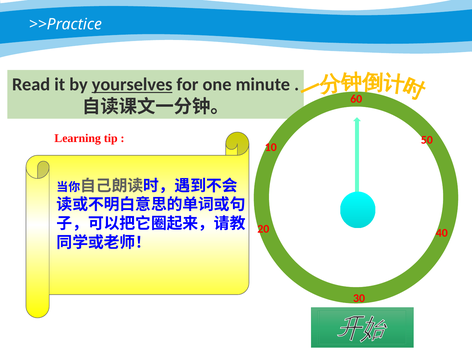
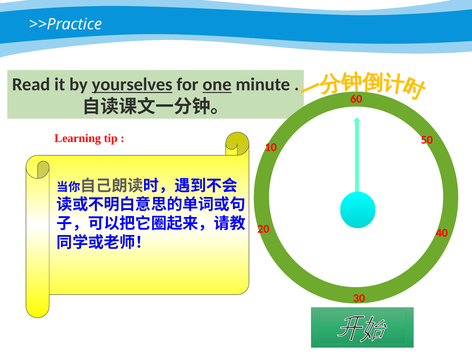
one underline: none -> present (217, 85)
